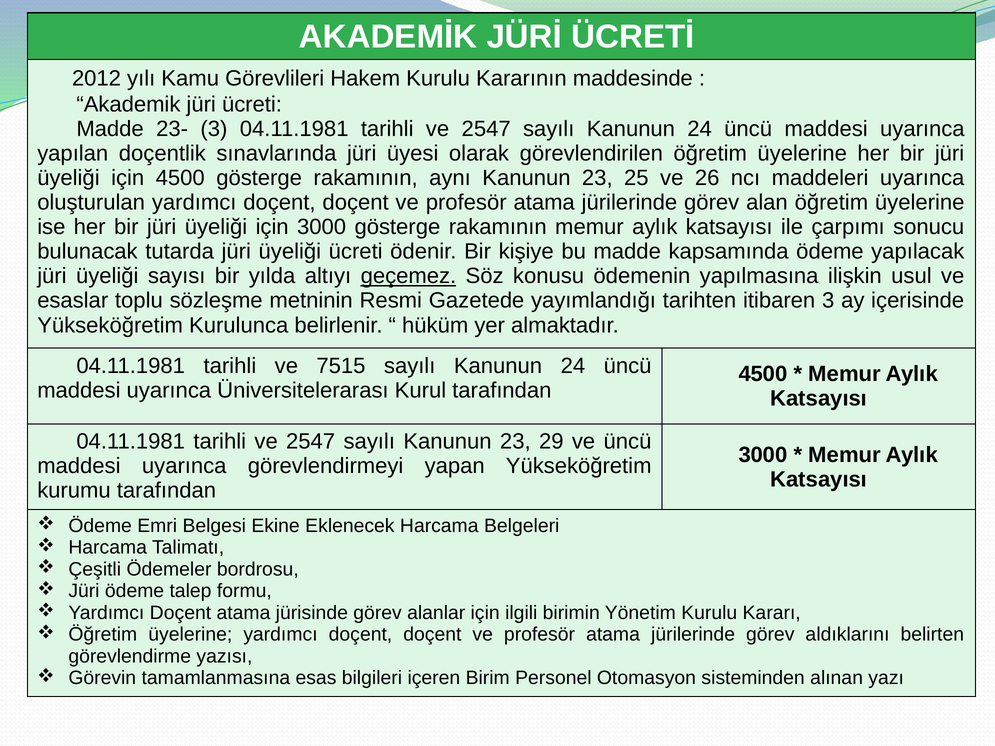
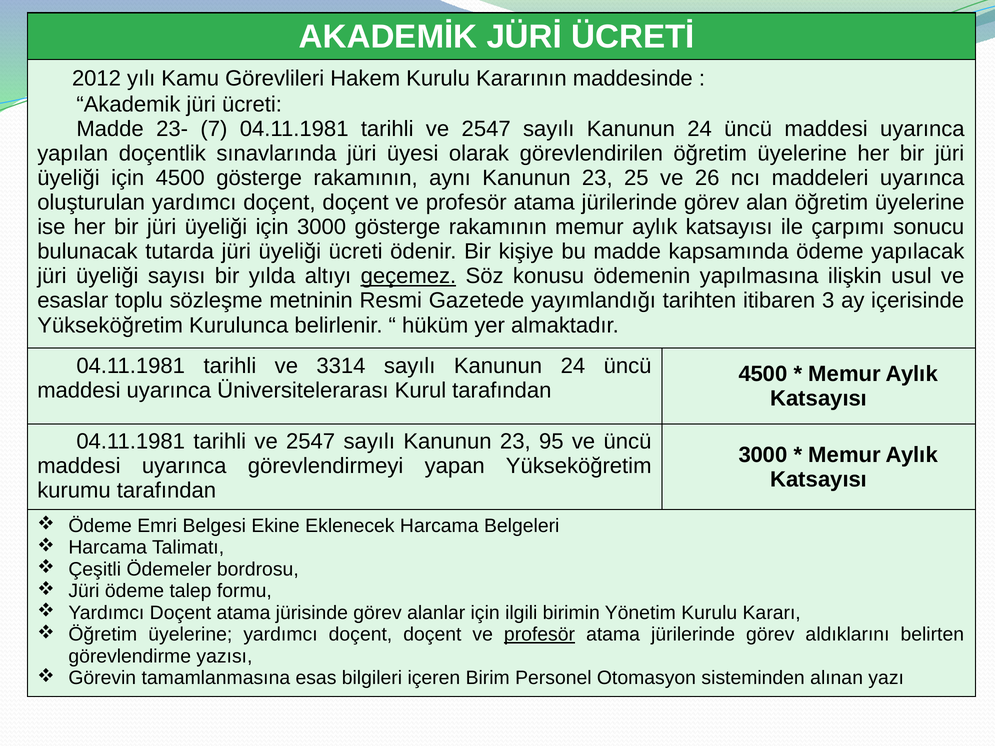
23- 3: 3 -> 7 (214, 129)
7515: 7515 -> 3314 (341, 366)
29: 29 -> 95 (551, 442)
profesör underline: none -> present (540, 635)
